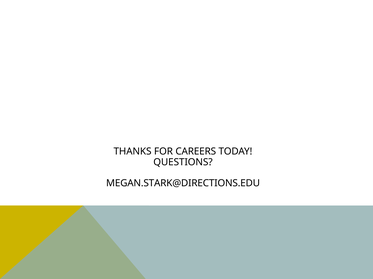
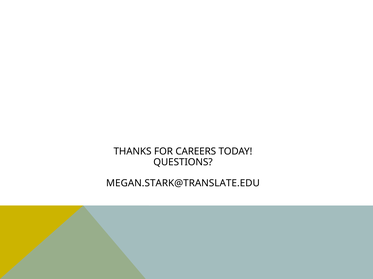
MEGAN.STARK@DIRECTIONS.EDU: MEGAN.STARK@DIRECTIONS.EDU -> MEGAN.STARK@TRANSLATE.EDU (183, 184)
